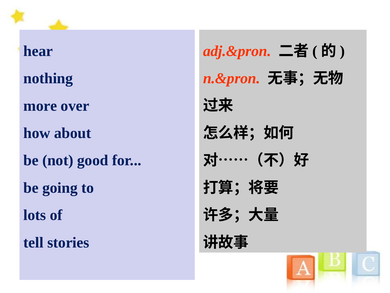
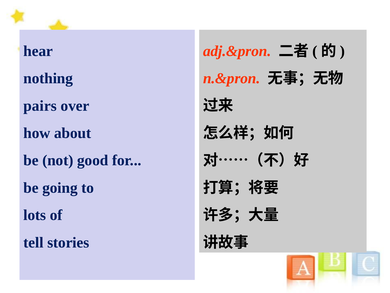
more: more -> pairs (40, 106)
